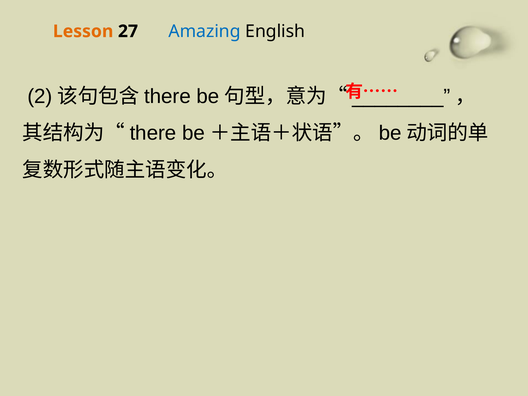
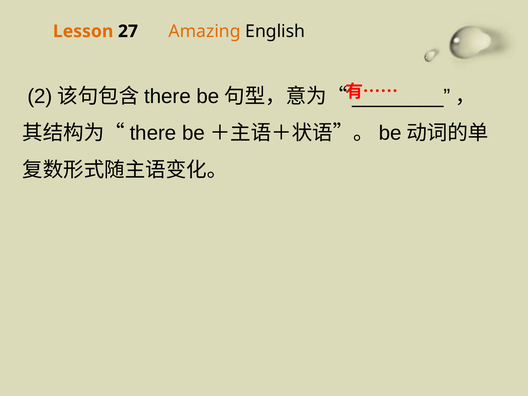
Amazing colour: blue -> orange (205, 31)
